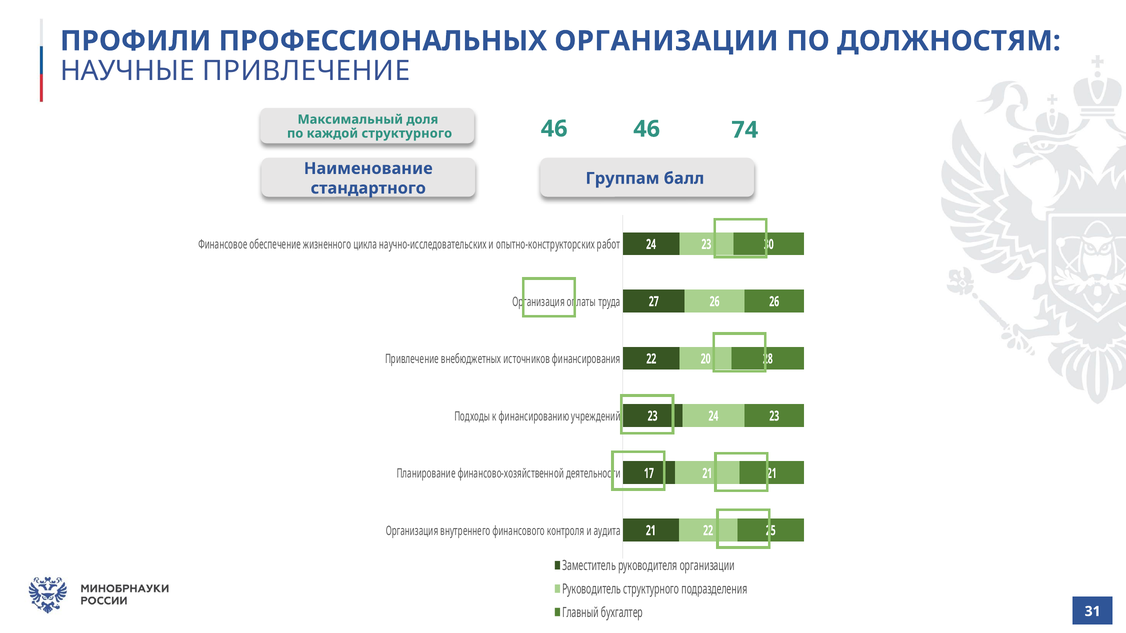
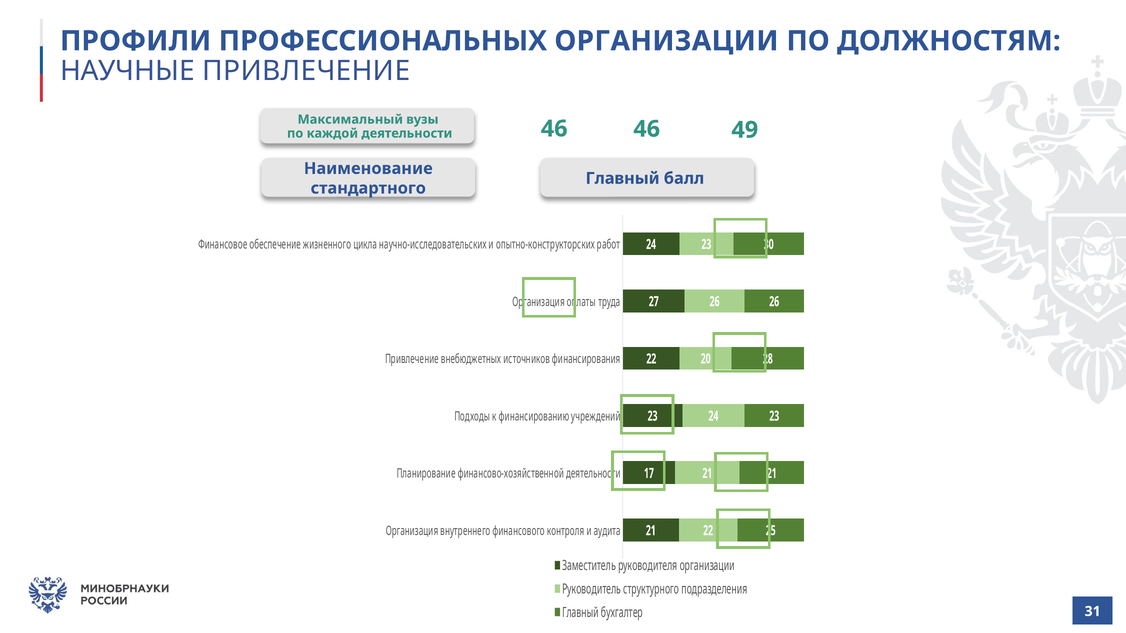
доля: доля -> вузы (422, 120)
74: 74 -> 49 (745, 130)
каждой структурного: структурного -> деятельности (407, 133)
Группам: Группам -> Главный (623, 178)
